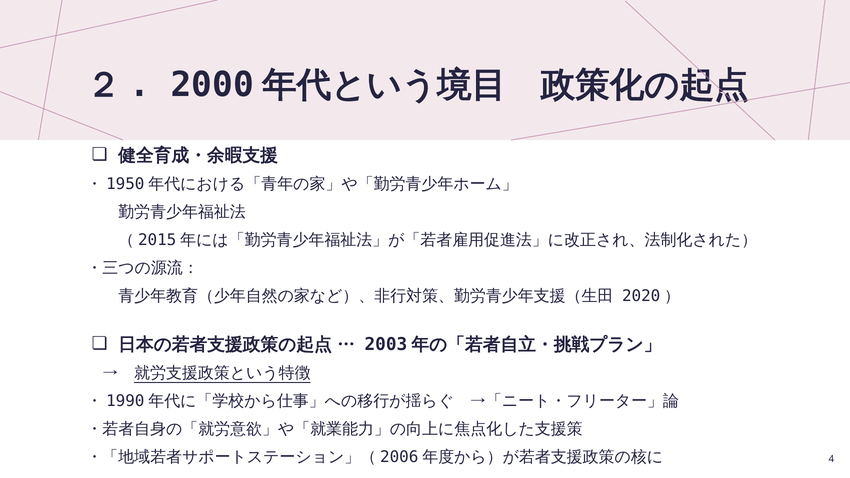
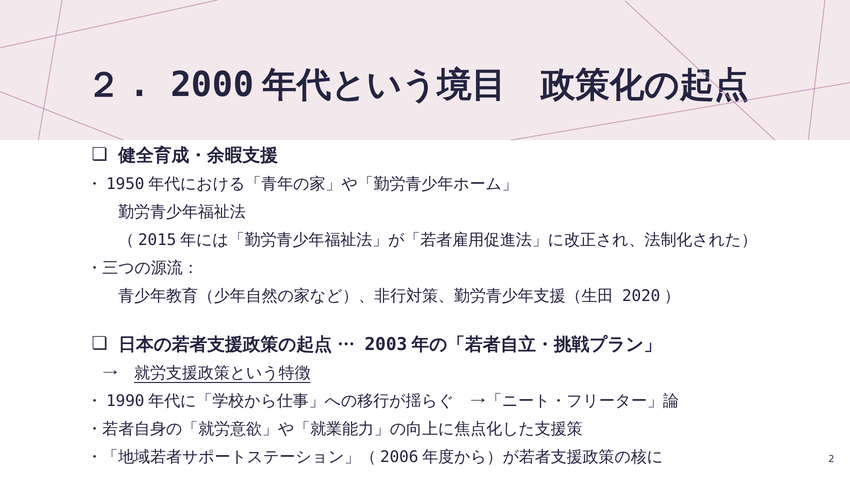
4: 4 -> 2 (831, 459)
